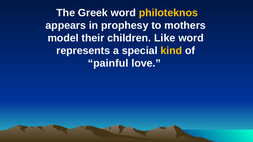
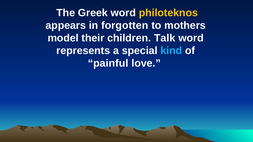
prophesy: prophesy -> forgotten (125, 26)
Like: Like -> Talk (165, 38)
kind colour: yellow -> light blue (171, 51)
